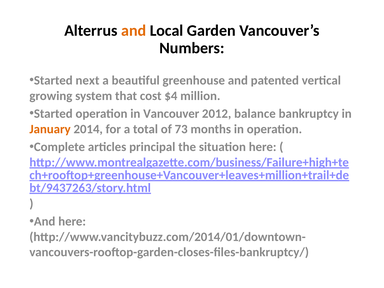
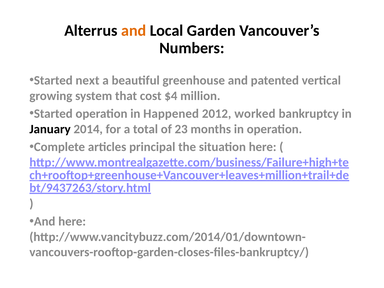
Vancouver: Vancouver -> Happened (171, 114)
balance: balance -> worked (255, 114)
January colour: orange -> black (50, 129)
73: 73 -> 23 (181, 129)
